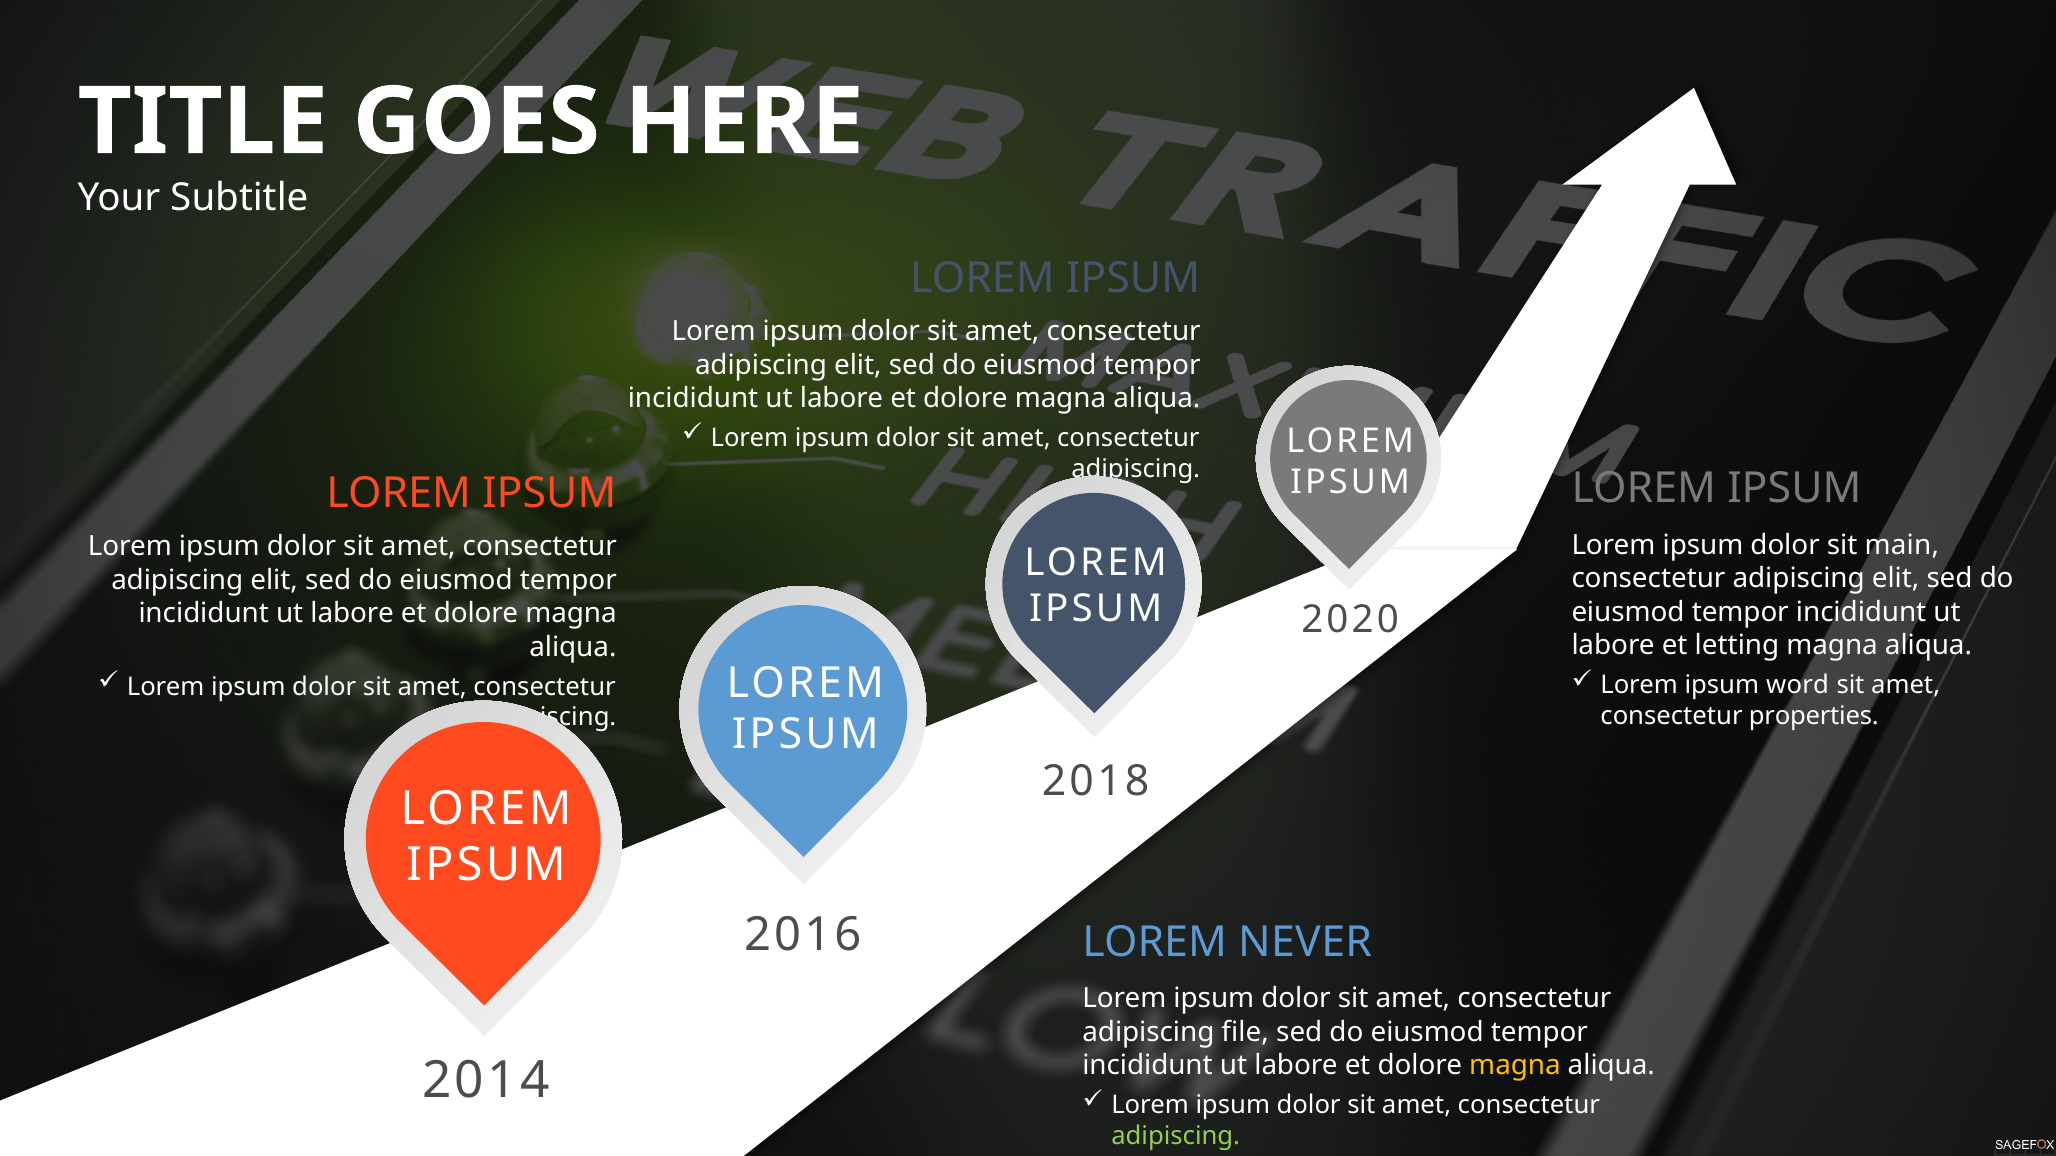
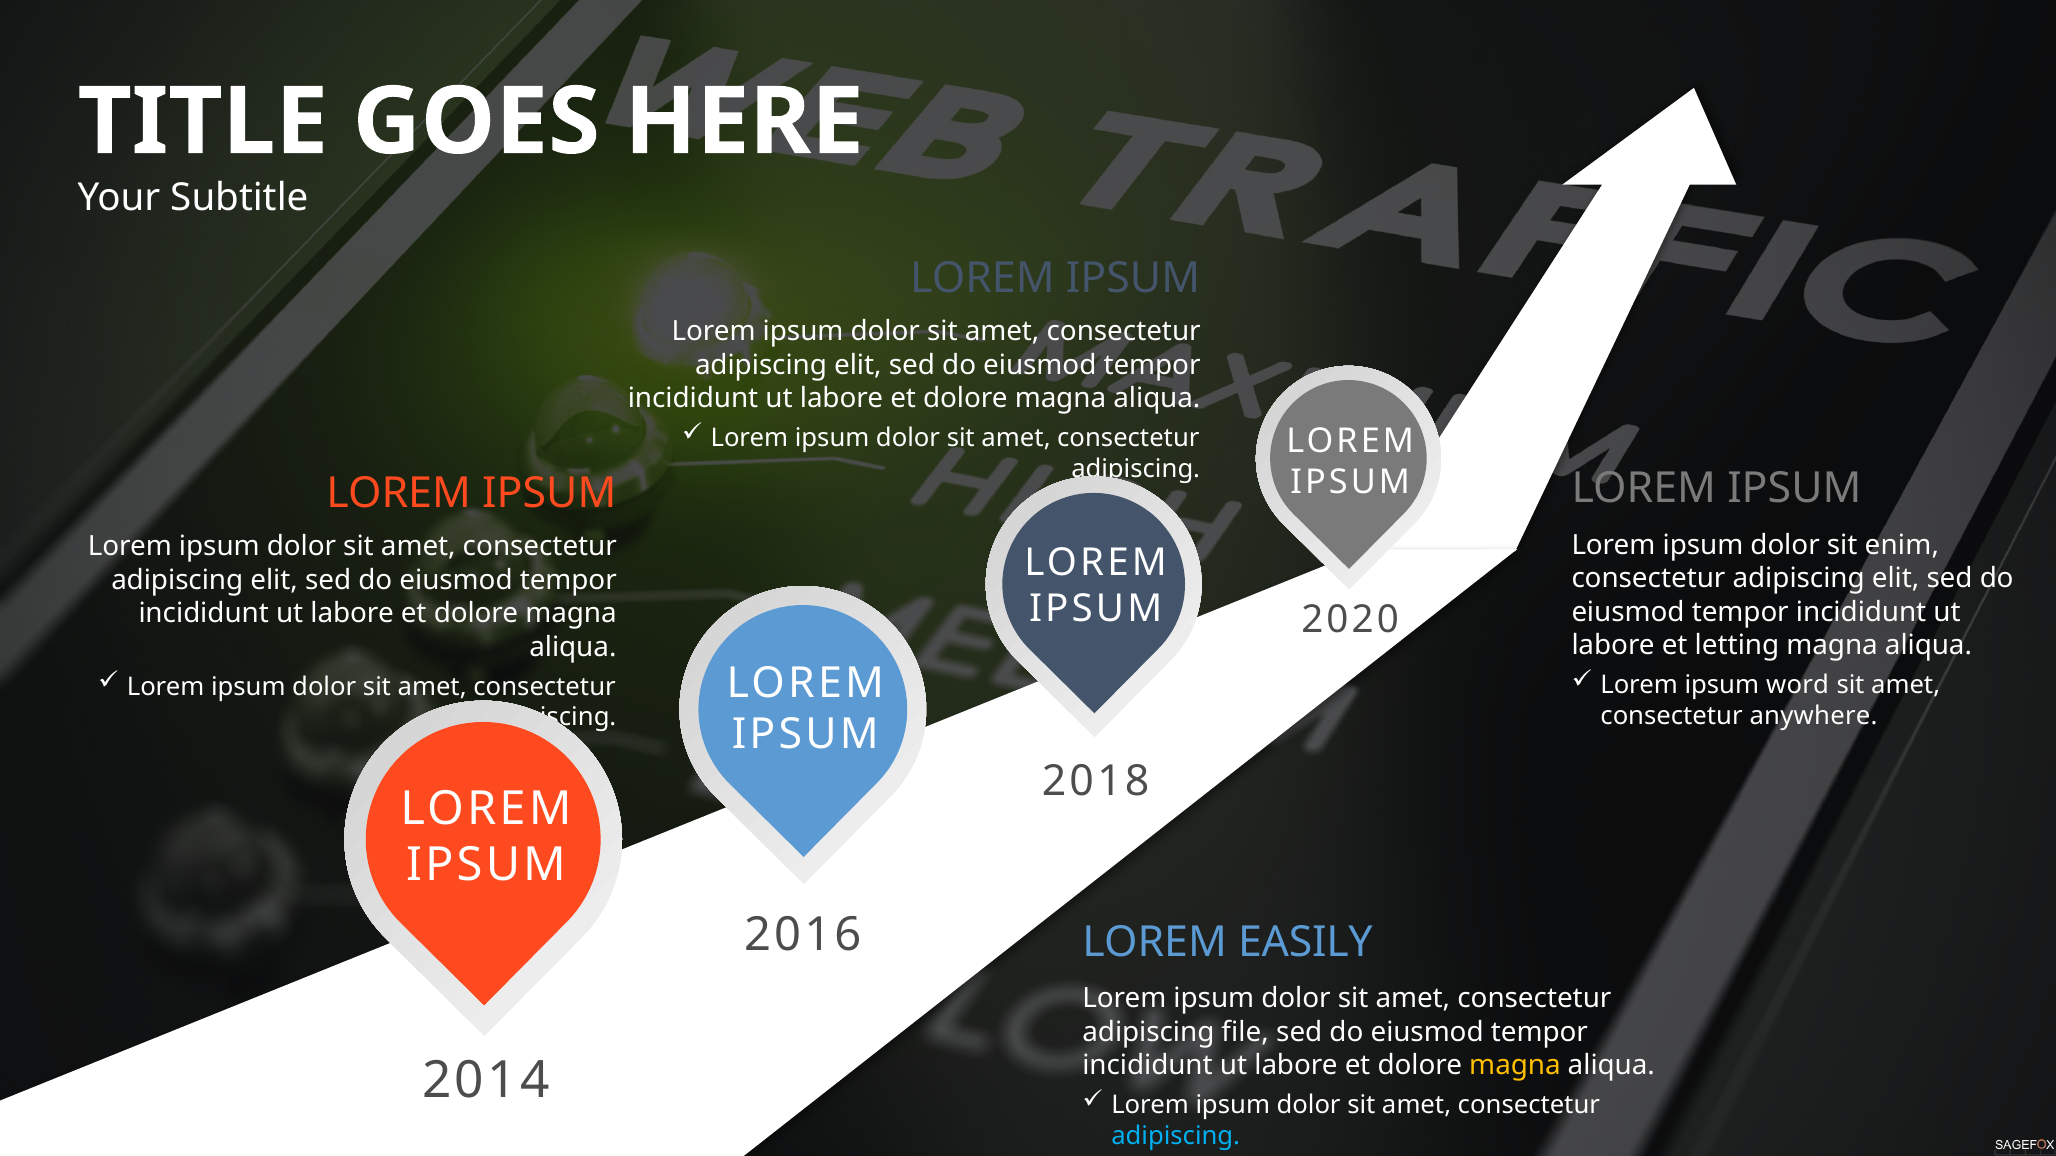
main: main -> enim (1902, 545)
properties: properties -> anywhere (1814, 716)
NEVER: NEVER -> EASILY (1305, 943)
adipiscing colour: light green -> light blue (1176, 1136)
